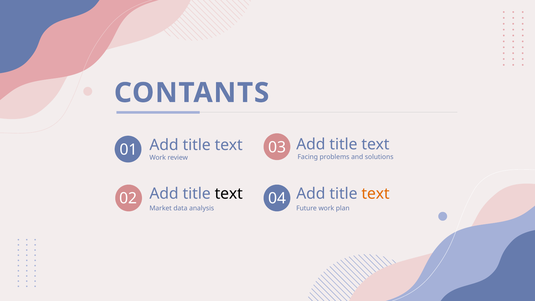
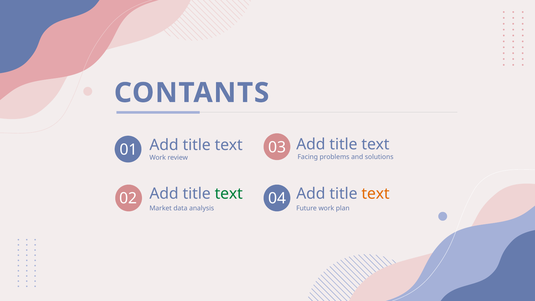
text colour: black -> green (229, 194)
